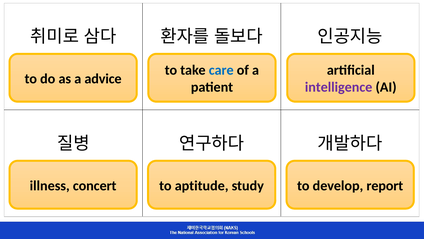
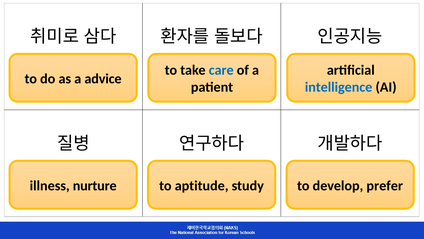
intelligence colour: purple -> blue (339, 87)
concert: concert -> nurture (95, 185)
report: report -> prefer (385, 185)
